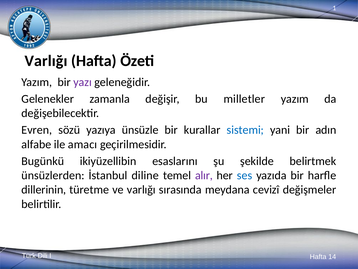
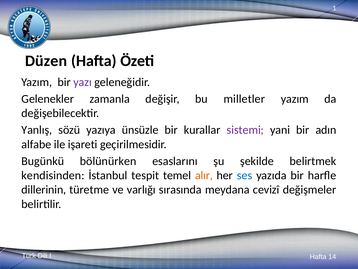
Varlığı: Varlığı -> Düzen (46, 61)
Evren: Evren -> Yanlış (37, 130)
sistemi colour: blue -> purple (245, 130)
amacı: amacı -> işareti (83, 144)
ikiyüzellibin: ikiyüzellibin -> bölünürken (108, 161)
ünsüzlerden: ünsüzlerden -> kendisinden (53, 175)
diline: diline -> tespit (145, 175)
alır colour: purple -> orange (204, 175)
